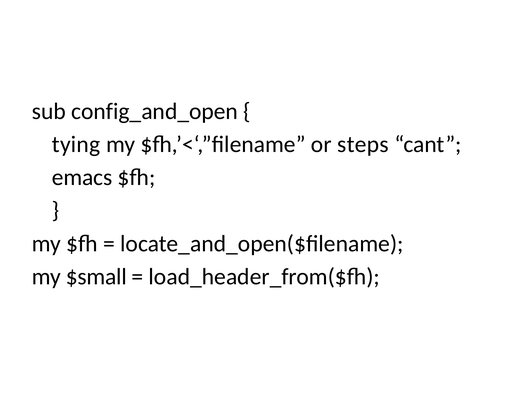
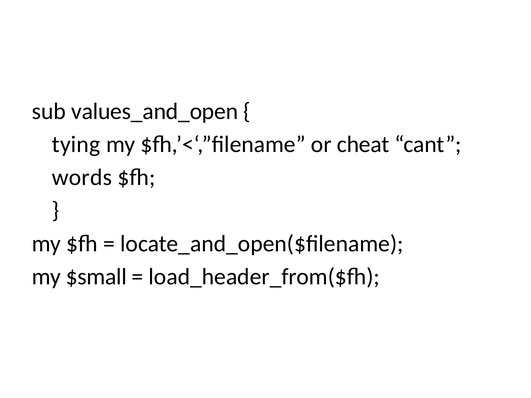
config_and_open: config_and_open -> values_and_open (155, 111)
steps: steps -> cheat (363, 144)
emacs: emacs -> words (82, 178)
